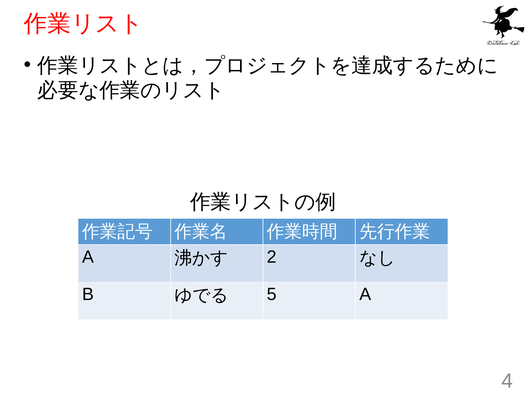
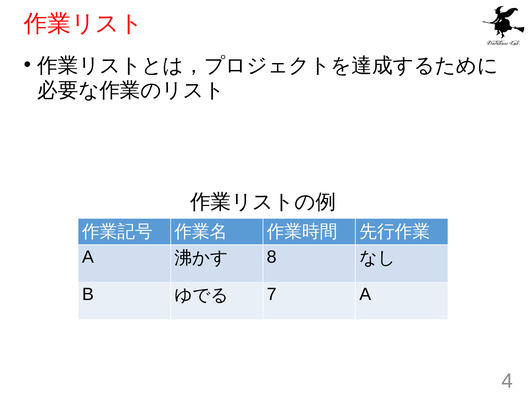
2: 2 -> 8 (272, 257)
5: 5 -> 7 (272, 294)
